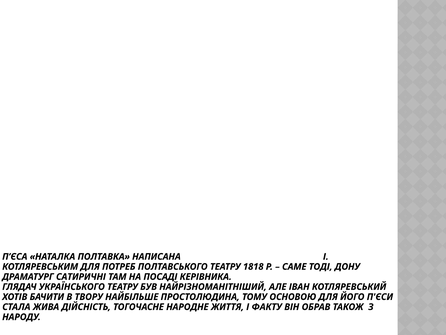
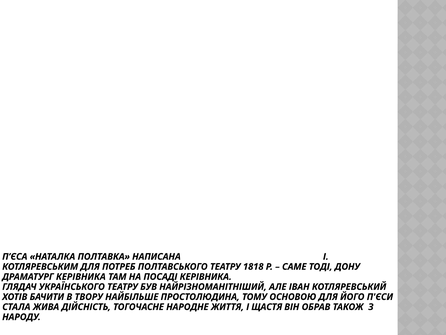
ДРАМАТУРГ САТИРИЧНІ: САТИРИЧНІ -> КЕРІВНИКА (81, 276)
ФАКТУ: ФАКТУ -> ЩАСТЯ (267, 307)
